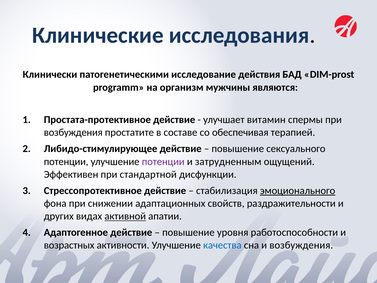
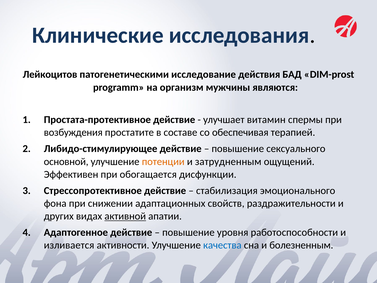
Клинически: Клинически -> Лейкоцитов (50, 74)
потенции: потенции -> основной (66, 161)
потенции colour: purple -> orange (163, 161)
стандартной: стандартной -> обогащается (148, 174)
эмоционального underline: present -> none (298, 190)
возрастных: возрастных -> изливается (69, 245)
и возбуждения: возбуждения -> болезненным (301, 245)
